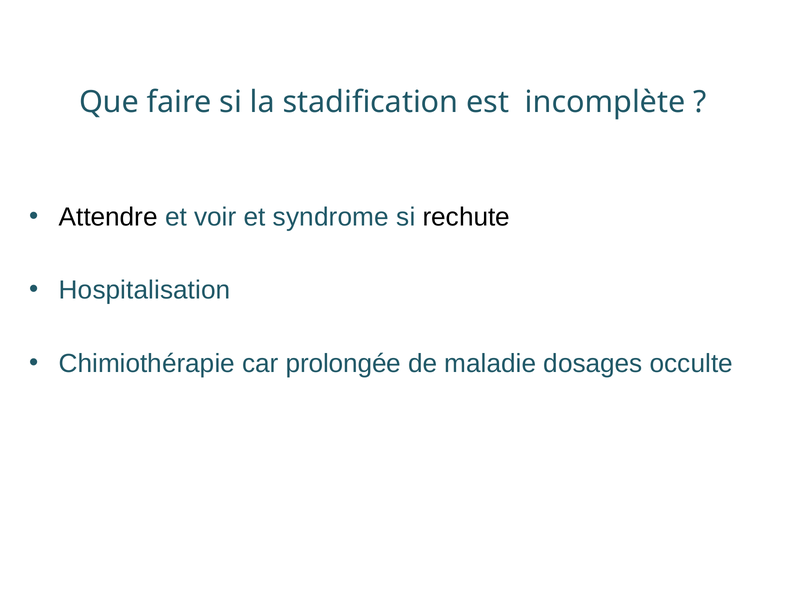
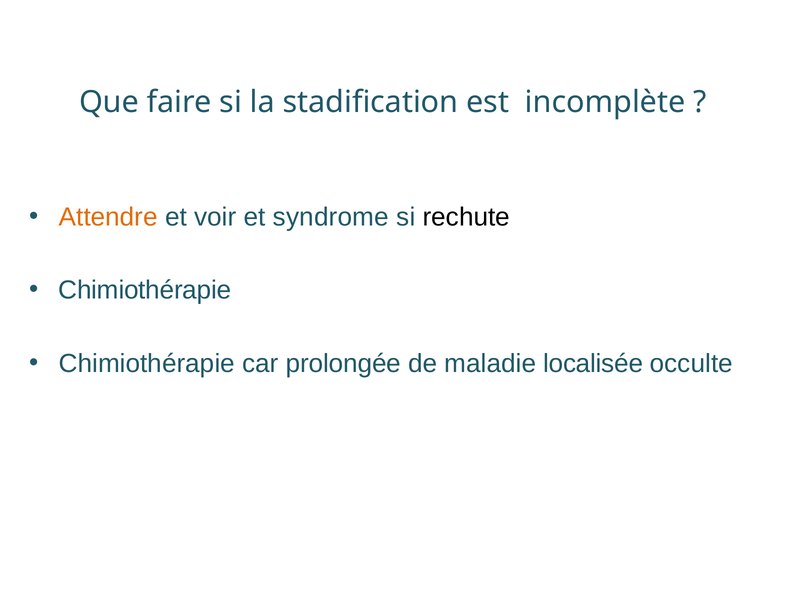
Attendre colour: black -> orange (108, 217)
Hospitalisation: Hospitalisation -> Chimiothérapie (145, 290)
dosages: dosages -> localisée (593, 364)
